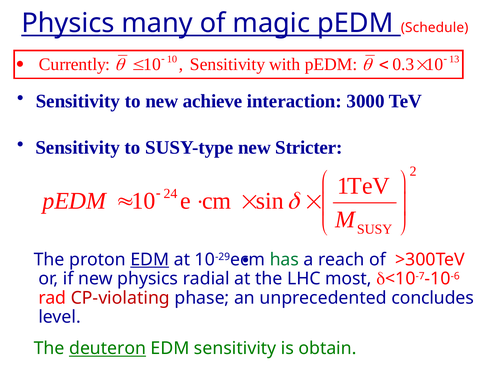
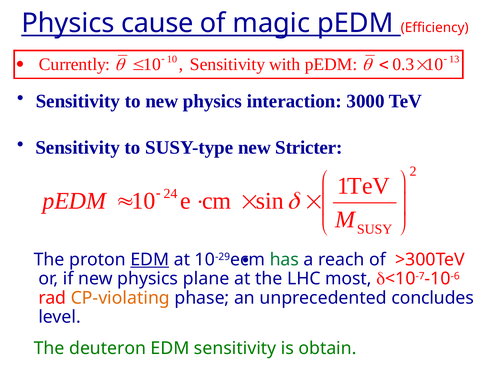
many: many -> cause (157, 23)
Schedule: Schedule -> Efficiency (435, 28)
to new achieve: achieve -> physics (212, 101)
radial: radial -> plane (206, 278)
CP-violating colour: red -> orange (120, 297)
deuteron underline: present -> none (108, 348)
